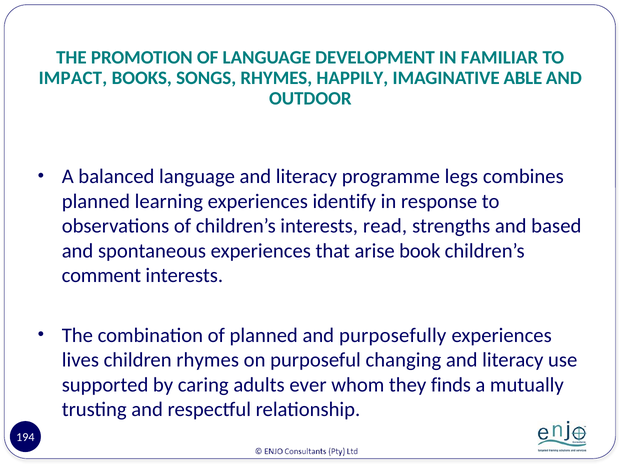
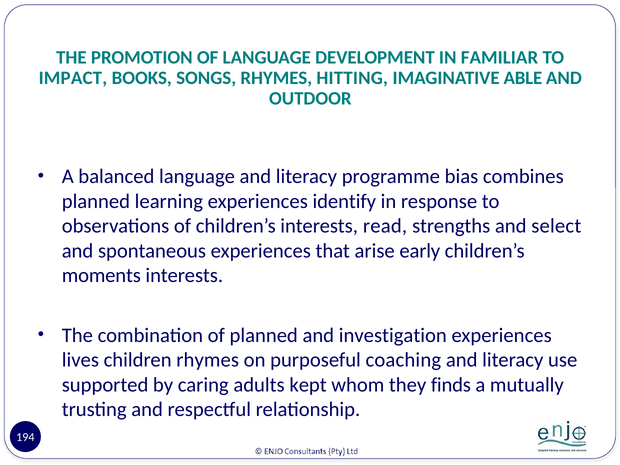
HAPPILY: HAPPILY -> HITTING (352, 78)
legs: legs -> bias (461, 176)
based: based -> select (556, 226)
book: book -> early (420, 251)
comment: comment -> moments (101, 276)
purposefully: purposefully -> investigation (393, 335)
changing: changing -> coaching (403, 360)
ever: ever -> kept (308, 385)
